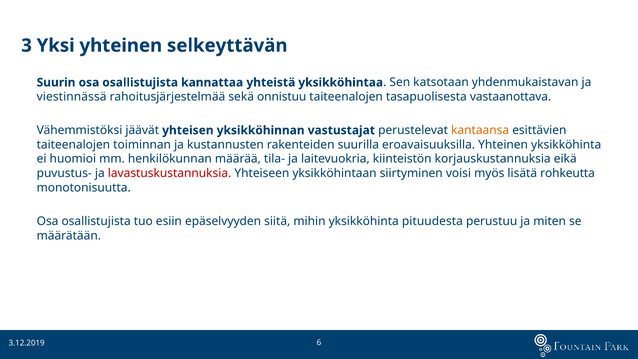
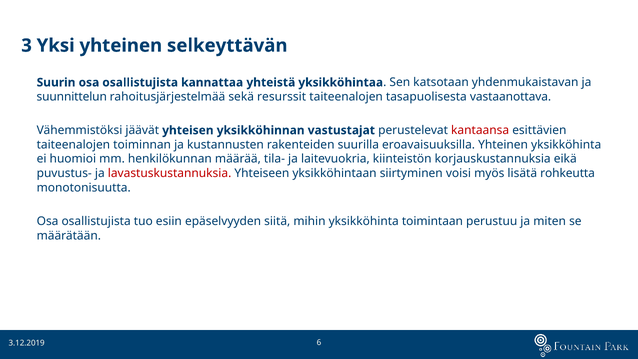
viestinnässä: viestinnässä -> suunnittelun (72, 97)
onnistuu: onnistuu -> resurssit (282, 97)
kantaansa colour: orange -> red (480, 130)
pituudesta: pituudesta -> toimintaan (432, 221)
